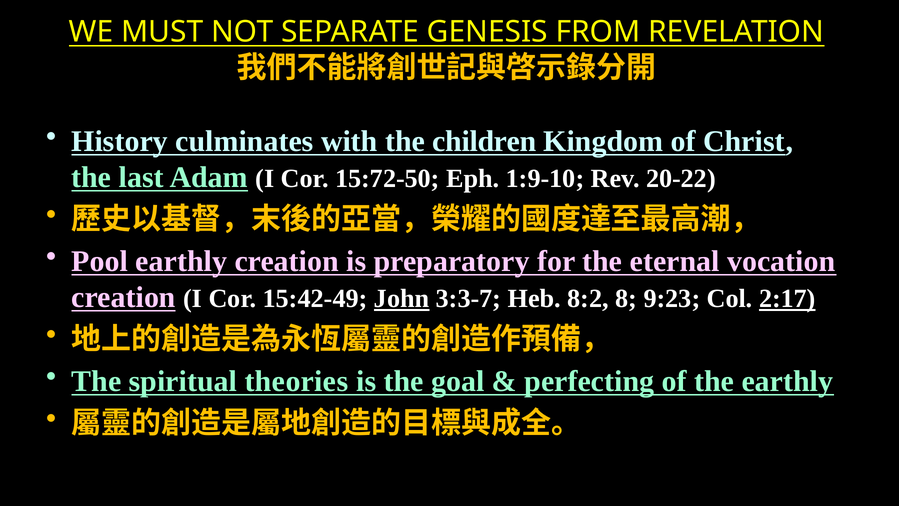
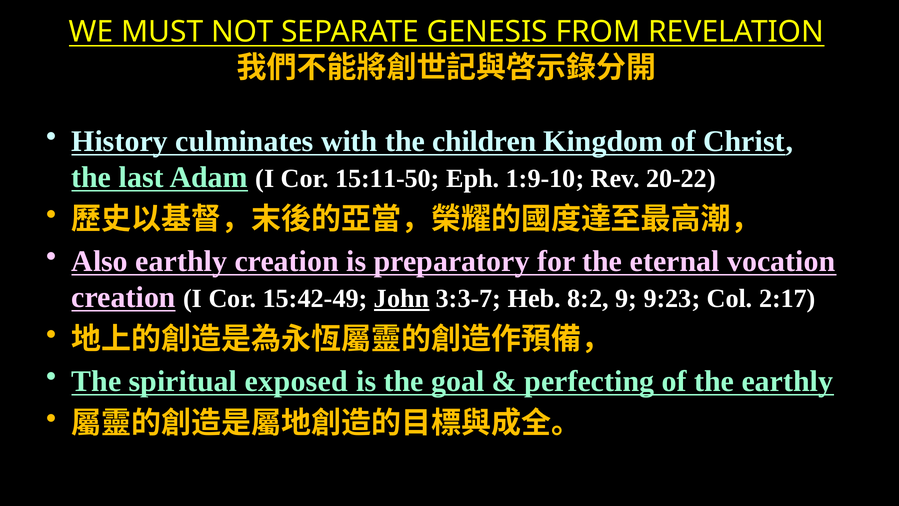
15:72-50: 15:72-50 -> 15:11-50 (387, 179)
Pool: Pool -> Also (100, 261)
8: 8 -> 9 (626, 299)
2:17 underline: present -> none (787, 299)
theories: theories -> exposed (296, 381)
